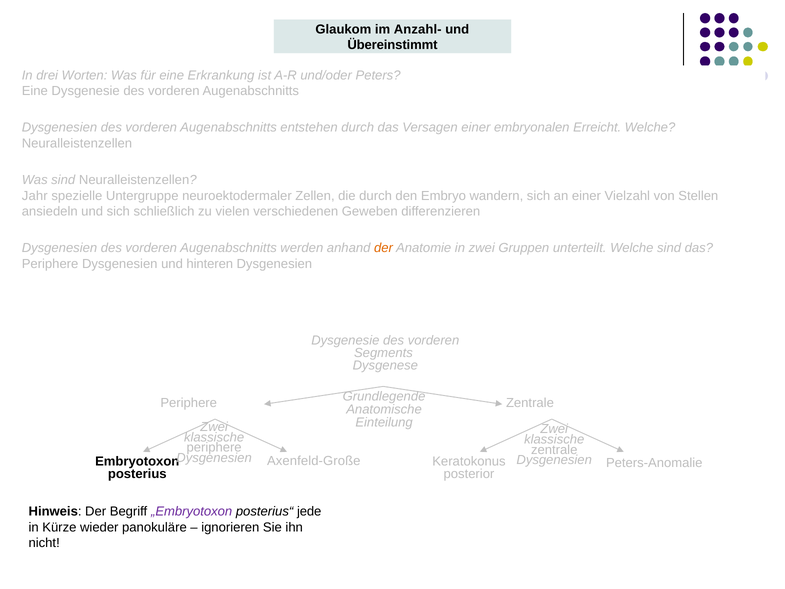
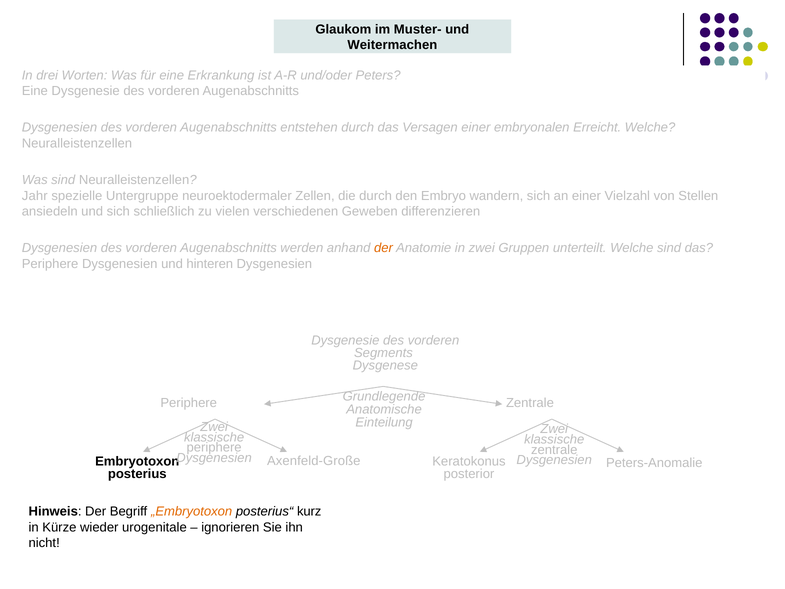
Anzahl-: Anzahl- -> Muster- (418, 29)
Übereinstimmt: Übereinstimmt -> Weitermachen (392, 45)
„Embryotoxon colour: purple -> orange (192, 511)
jede: jede -> kurz (309, 511)
panokuläre: panokuläre -> urogenitale (154, 527)
